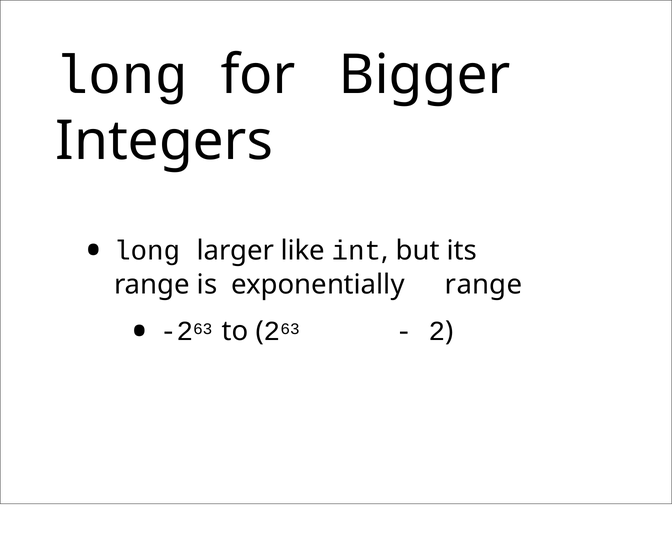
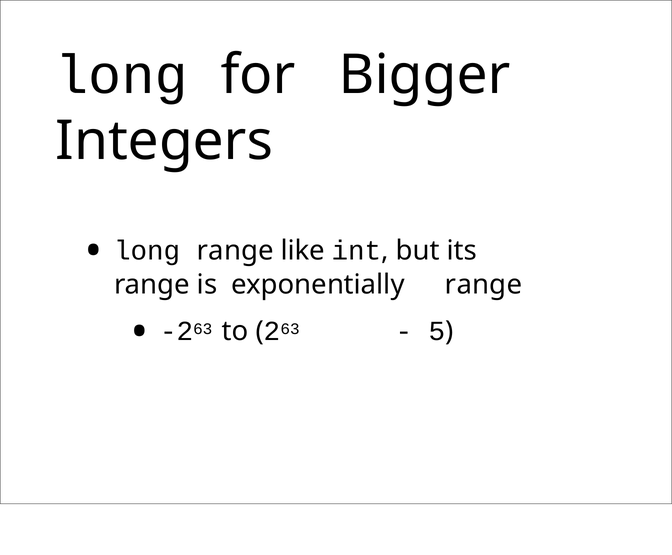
long larger: larger -> range (235, 251)
2: 2 -> 5 (437, 331)
